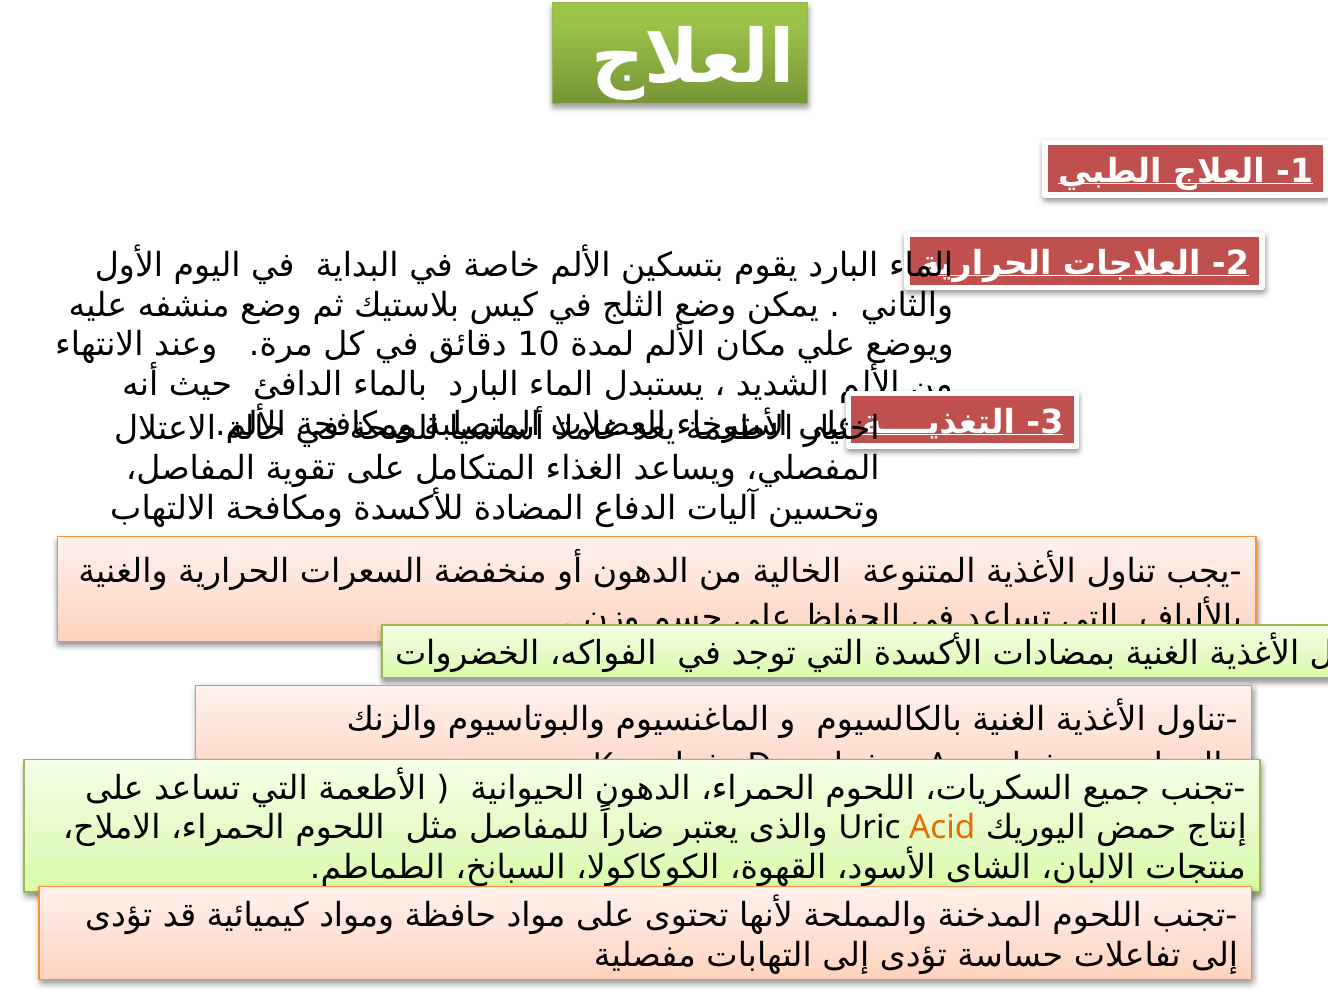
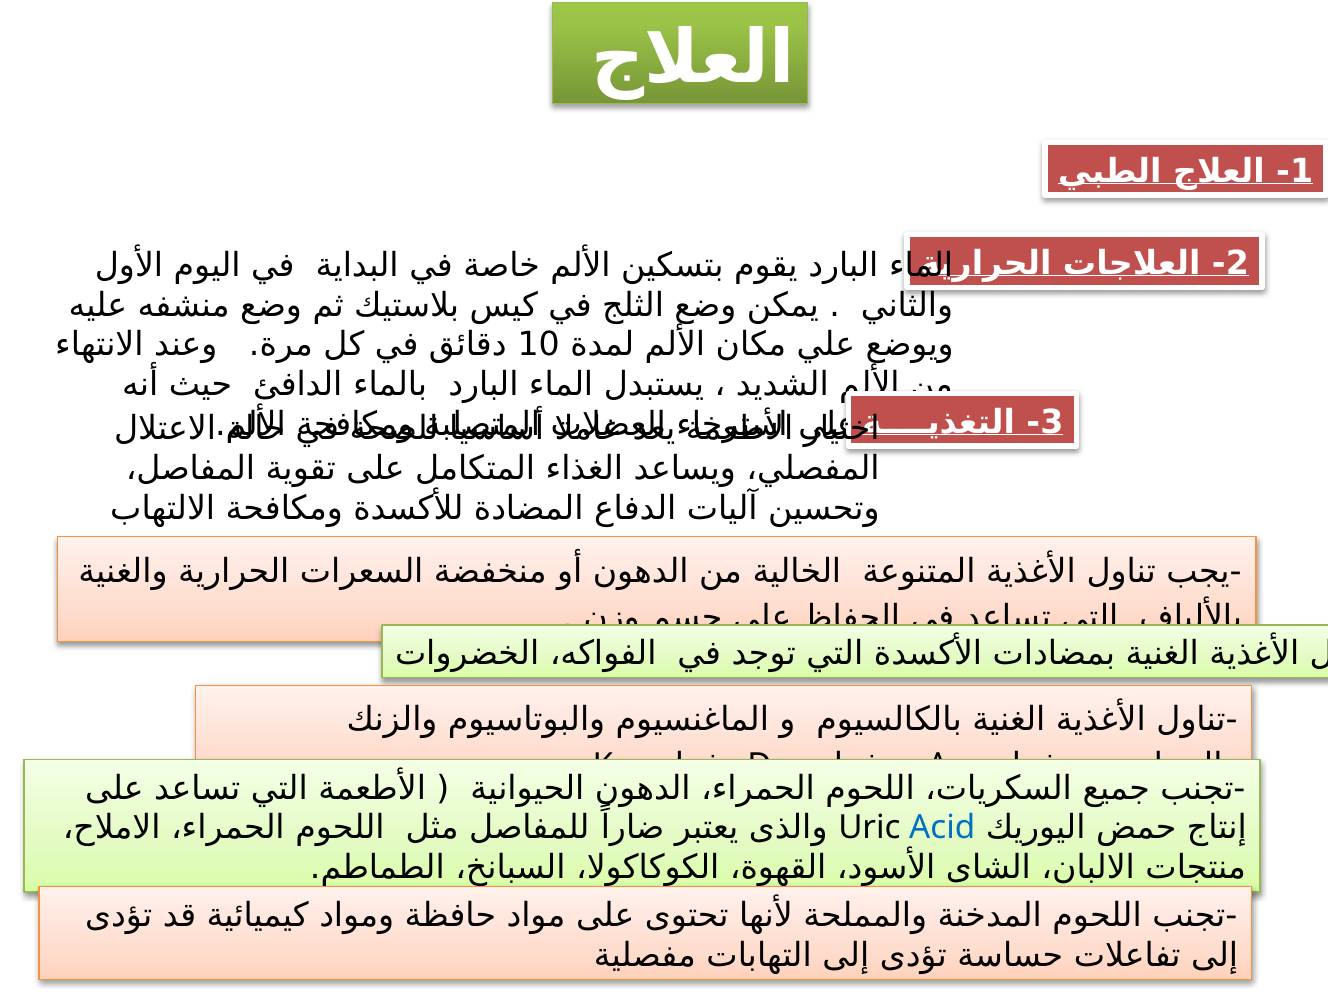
Acid colour: orange -> blue (942, 828)
